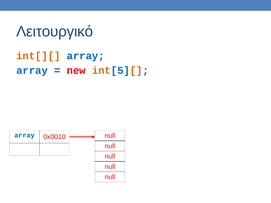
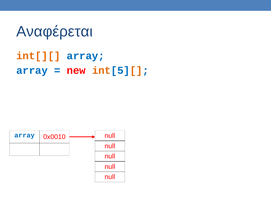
Λειτουργικό: Λειτουργικό -> Αναφέρεται (55, 32)
